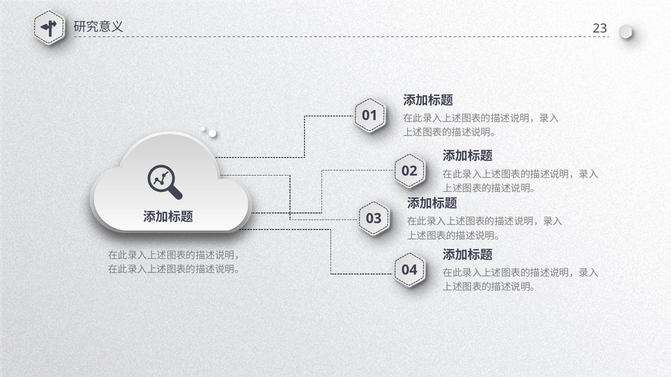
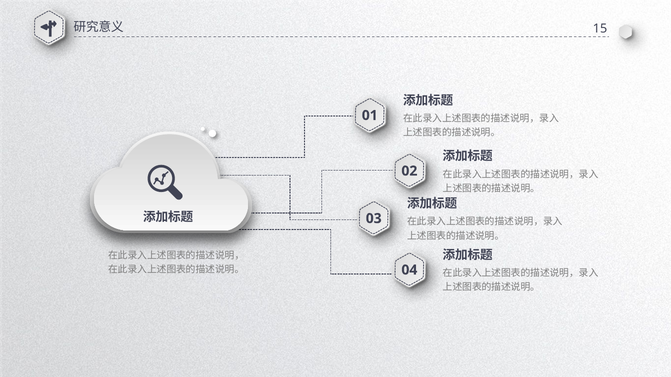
23: 23 -> 15 (600, 29)
